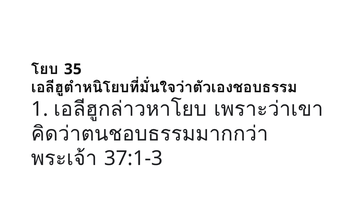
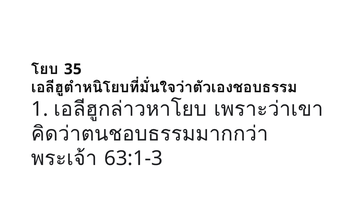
37:1-3: 37:1-3 -> 63:1-3 (133, 158)
